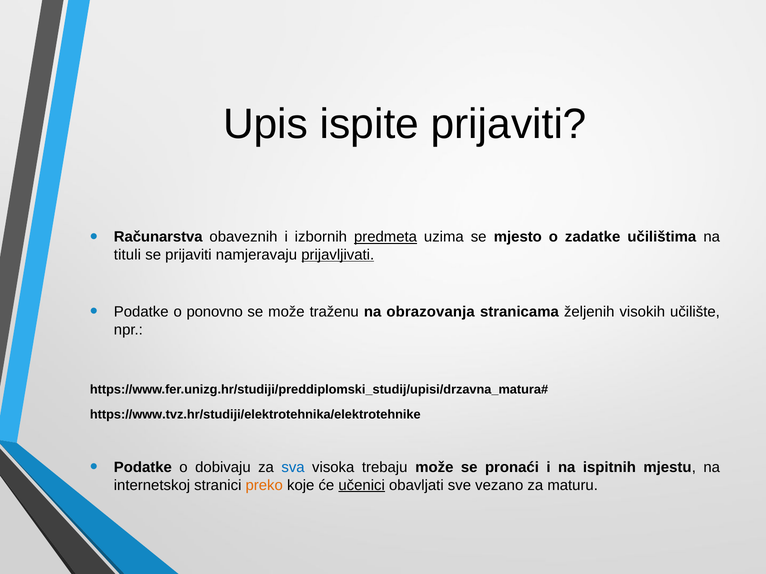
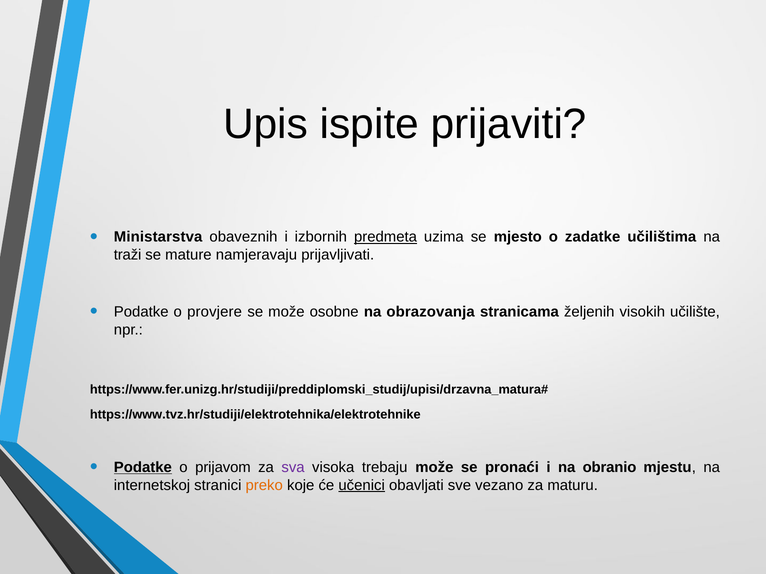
Računarstva: Računarstva -> Ministarstva (158, 237)
tituli: tituli -> traži (128, 255)
se prijaviti: prijaviti -> mature (188, 255)
prijavljivati underline: present -> none (338, 255)
ponovno: ponovno -> provjere (215, 312)
traženu: traženu -> osobne (334, 312)
Podatke underline: none -> present (143, 468)
dobivaju: dobivaju -> prijavom (223, 468)
sva colour: blue -> purple (293, 468)
ispitnih: ispitnih -> obranio (610, 468)
